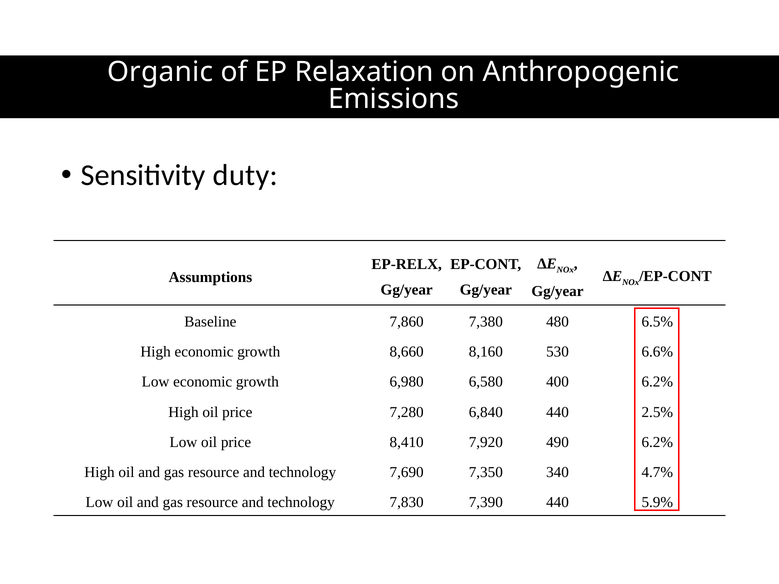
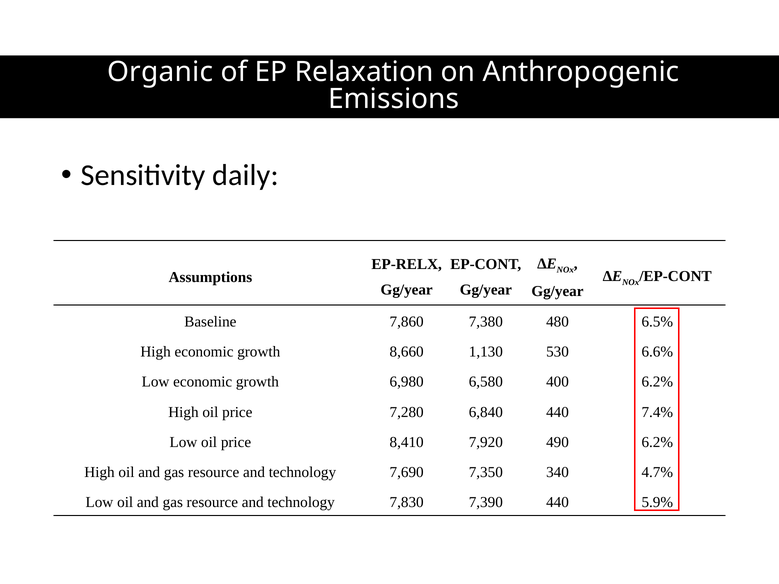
duty: duty -> daily (246, 176)
8,160: 8,160 -> 1,130 (486, 352)
2.5%: 2.5% -> 7.4% (657, 412)
